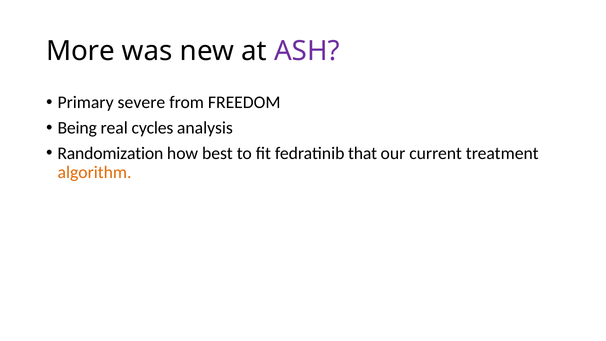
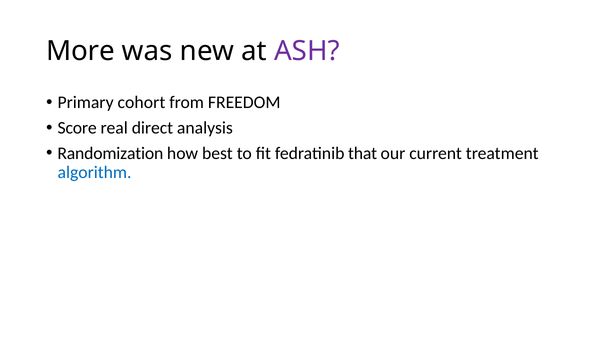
severe: severe -> cohort (141, 102)
Being: Being -> Score (77, 128)
cycles: cycles -> direct (152, 128)
algorithm colour: orange -> blue (95, 172)
